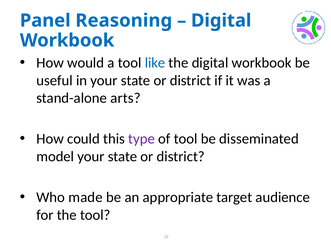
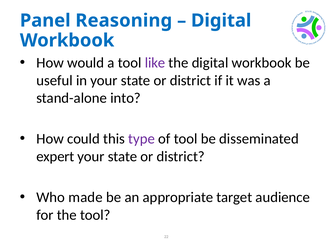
like colour: blue -> purple (155, 63)
arts: arts -> into (126, 98)
model: model -> expert (55, 157)
